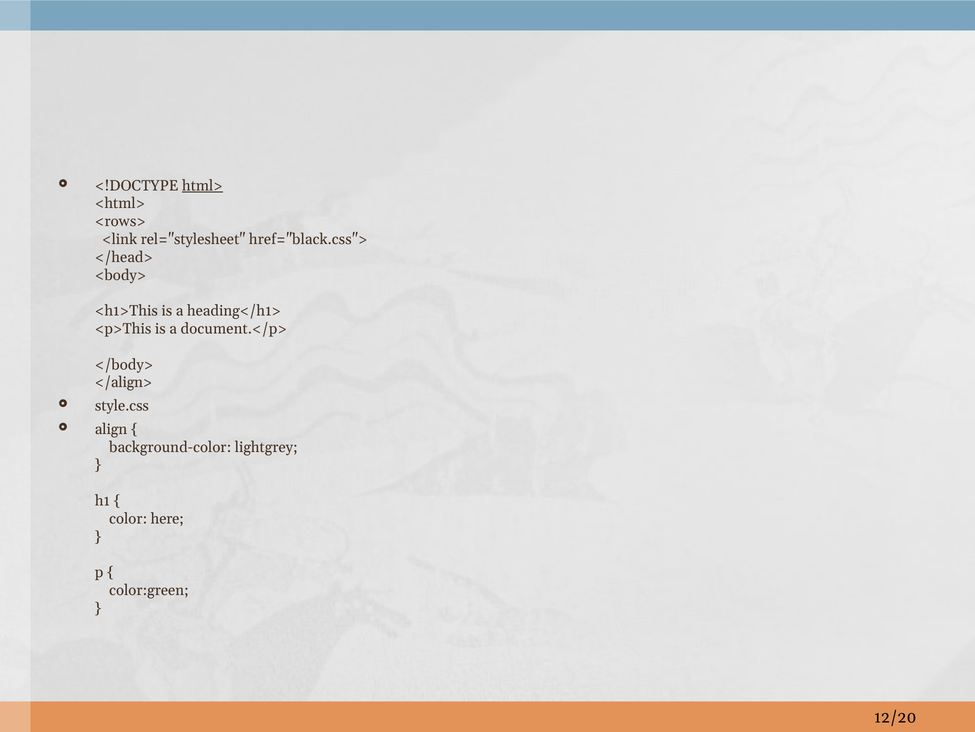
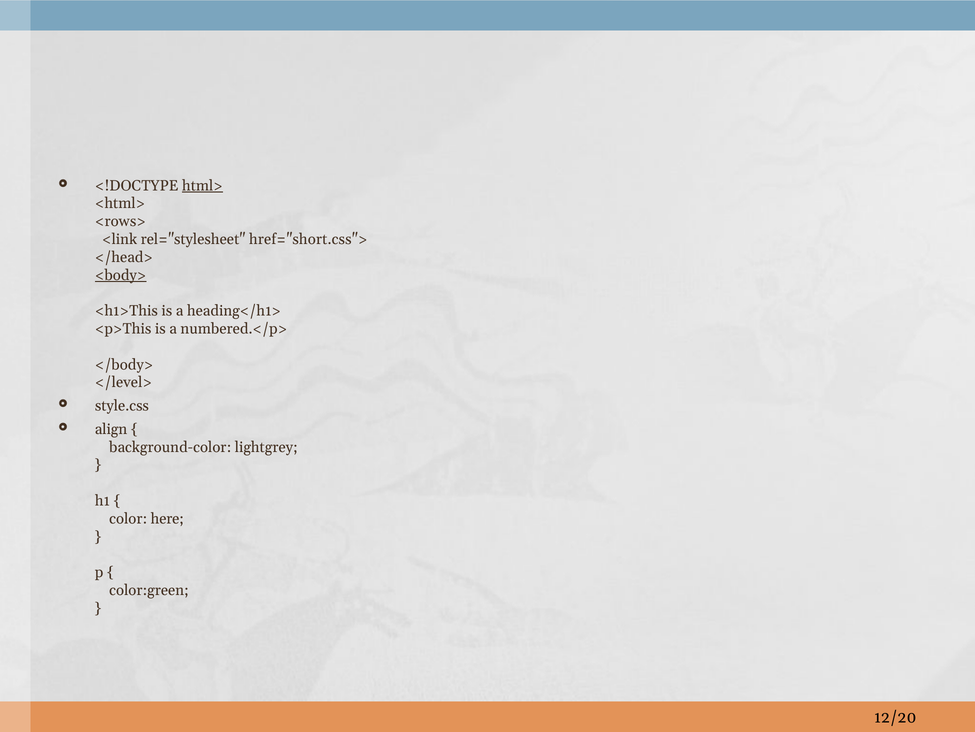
href="black.css">: href="black.css"> -> href="short.css"> (308, 239)
<body> underline: none -> present (121, 275)
document.</p>: document.</p> -> numbered.</p> (234, 329)
</align>: </align> -> </level> (124, 382)
